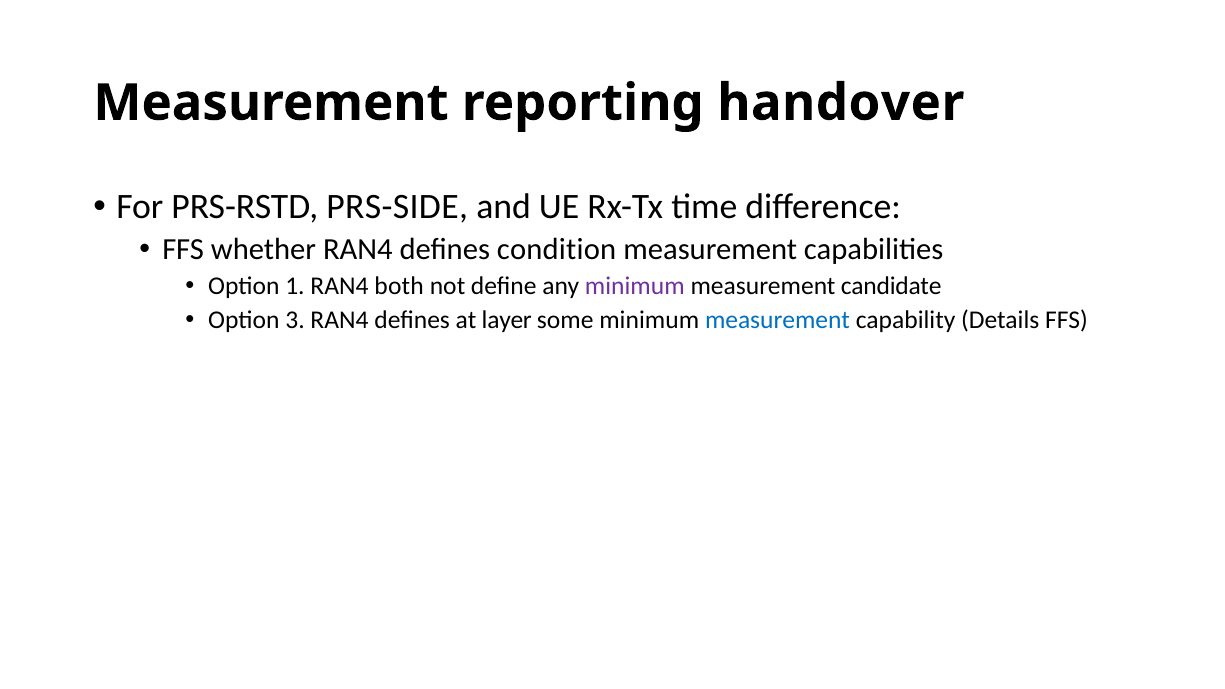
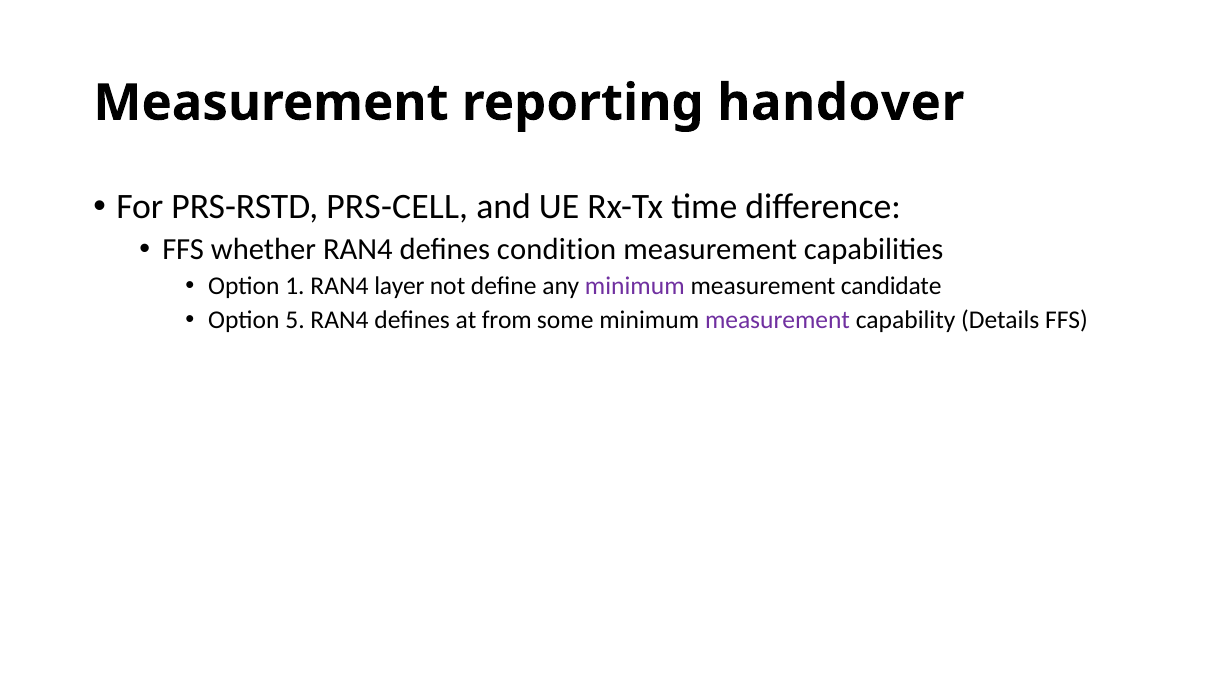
PRS-SIDE: PRS-SIDE -> PRS-CELL (397, 207)
both: both -> layer (399, 286)
3: 3 -> 5 (295, 320)
layer: layer -> from (507, 320)
measurement colour: blue -> purple (778, 320)
